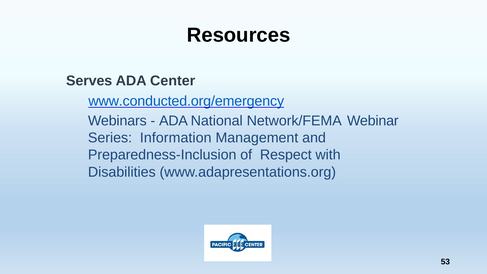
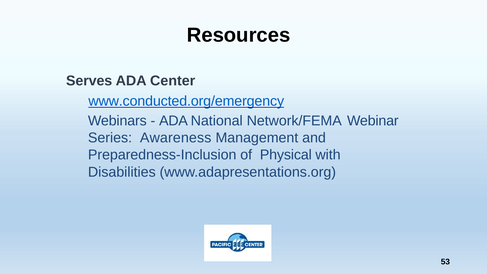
Information: Information -> Awareness (176, 138)
Respect: Respect -> Physical (286, 155)
